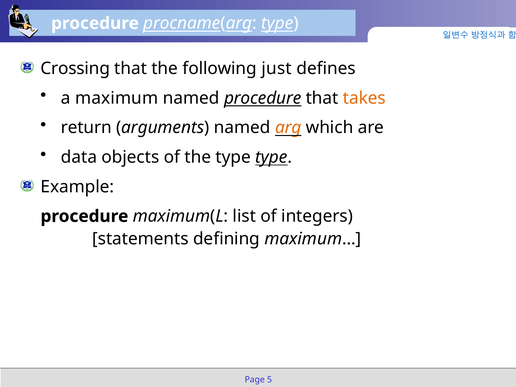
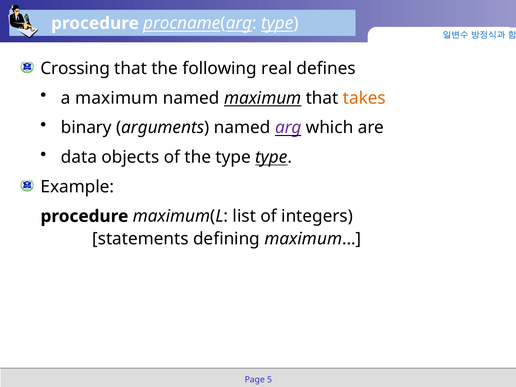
just: just -> real (277, 68)
named procedure: procedure -> maximum (263, 98)
return: return -> binary (86, 128)
arg colour: orange -> purple (288, 128)
